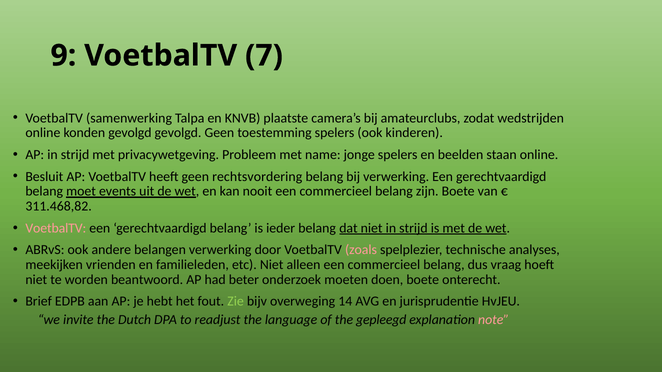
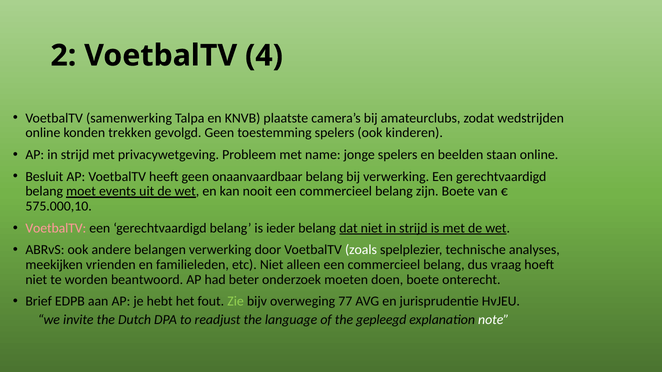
9: 9 -> 2 (63, 56)
7: 7 -> 4 (264, 56)
konden gevolgd: gevolgd -> trekken (130, 133)
rechtsvordering: rechtsvordering -> onaanvaardbaar (257, 177)
311.468,82: 311.468,82 -> 575.000,10 (59, 206)
zoals colour: pink -> white (361, 250)
14: 14 -> 77 (345, 302)
note colour: pink -> white (494, 320)
